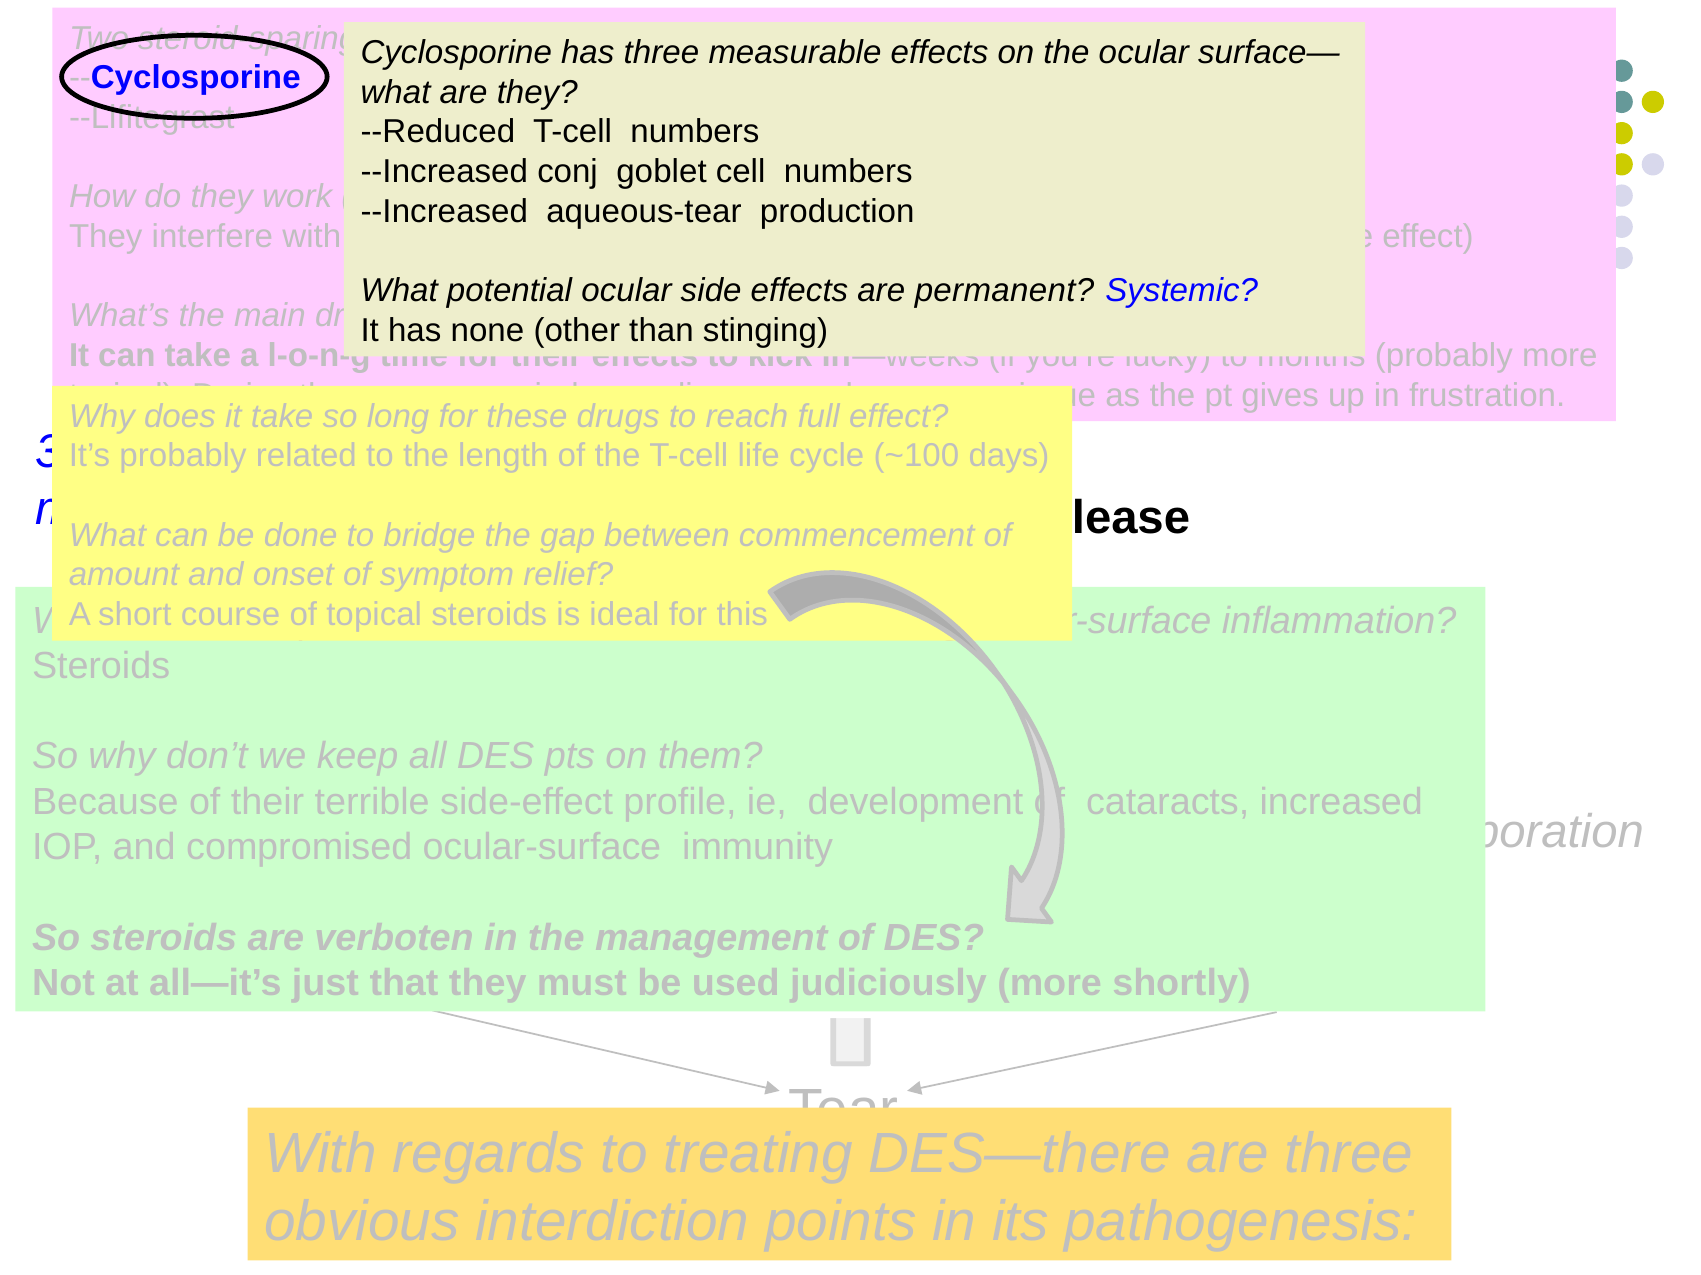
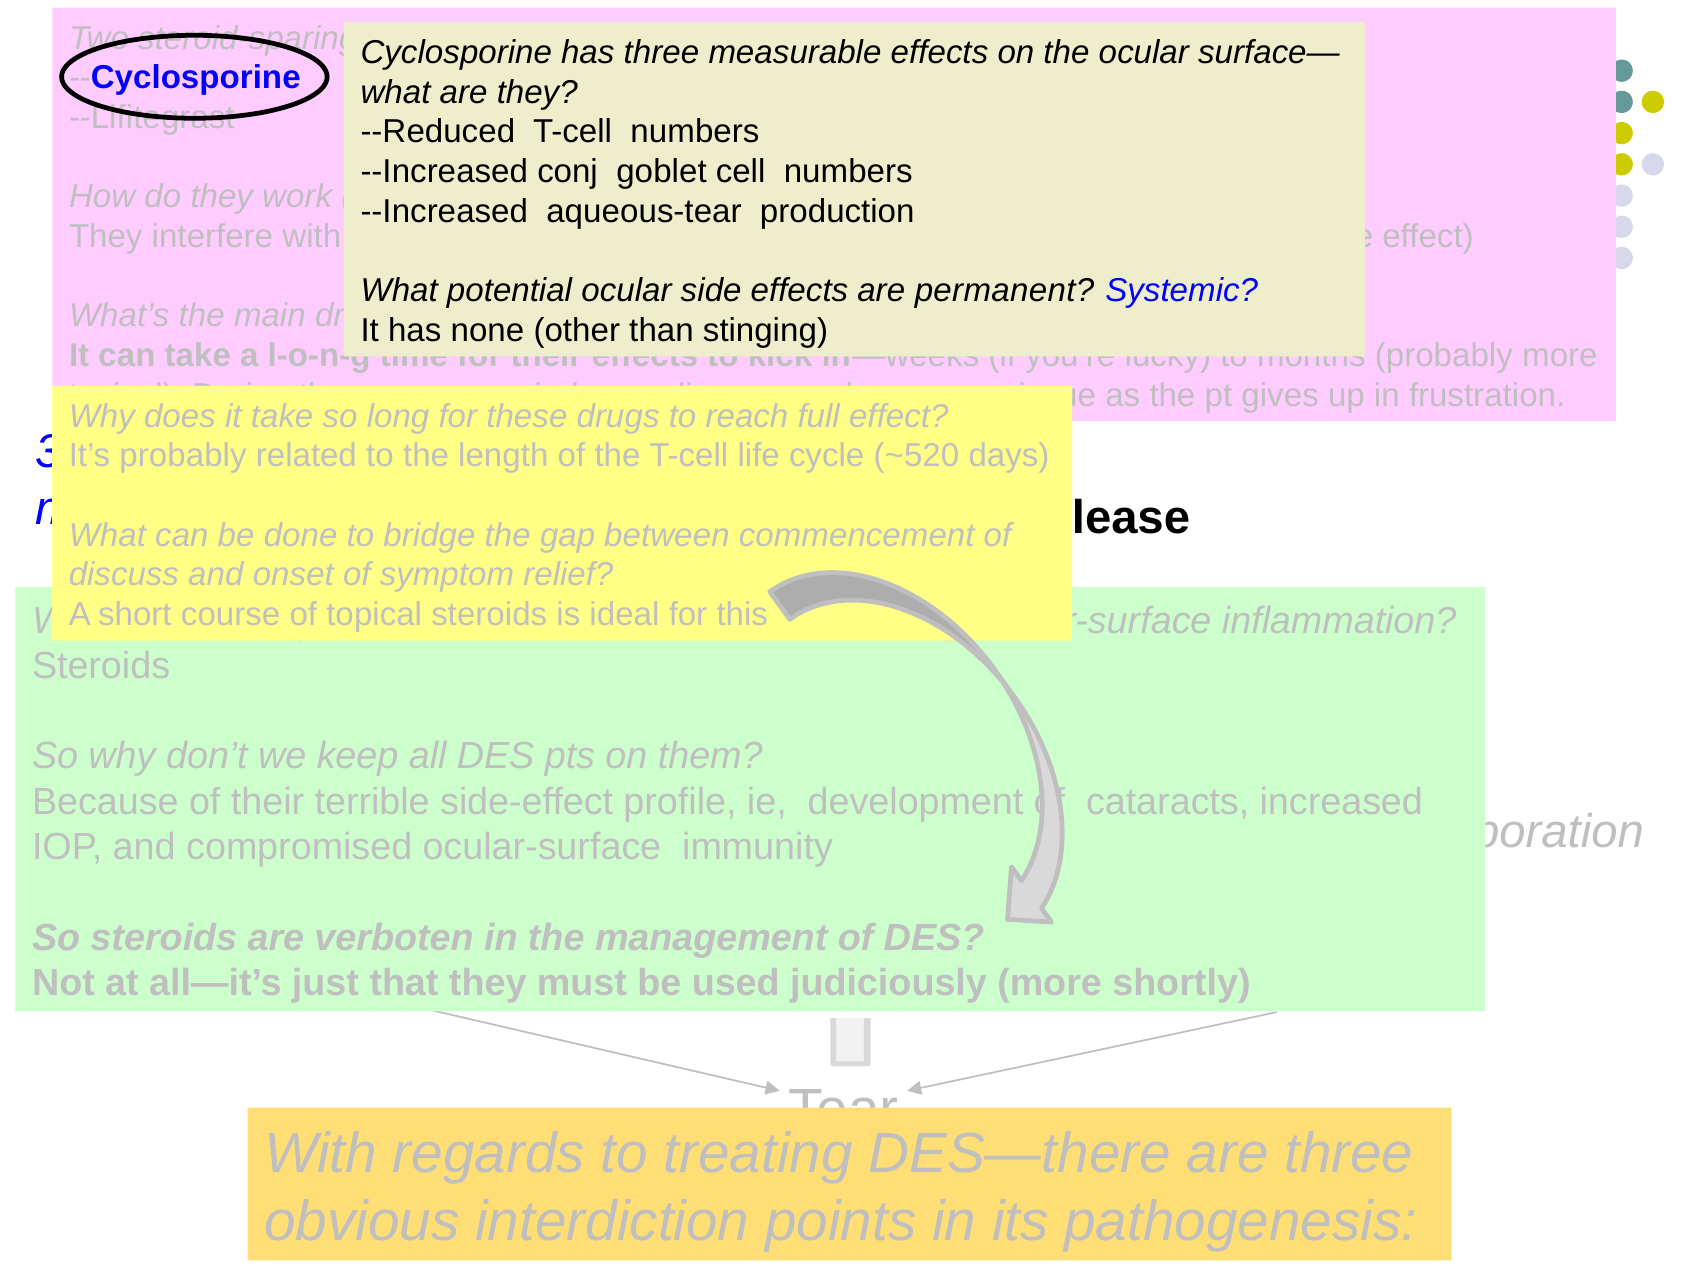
~100: ~100 -> ~520 (916, 456)
amount: amount -> discuss (124, 575)
